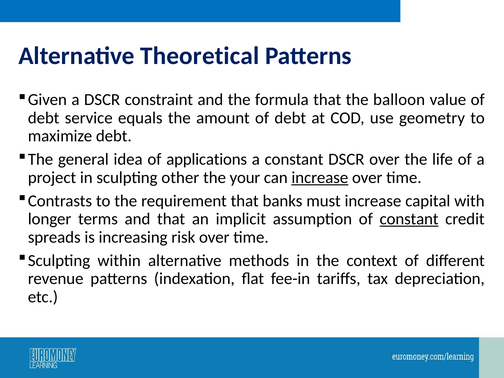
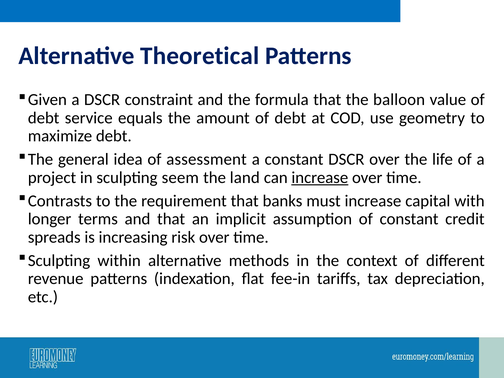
applications: applications -> assessment (207, 159)
other: other -> seem (180, 178)
your: your -> land (245, 178)
constant underline: present -> none (409, 219)
